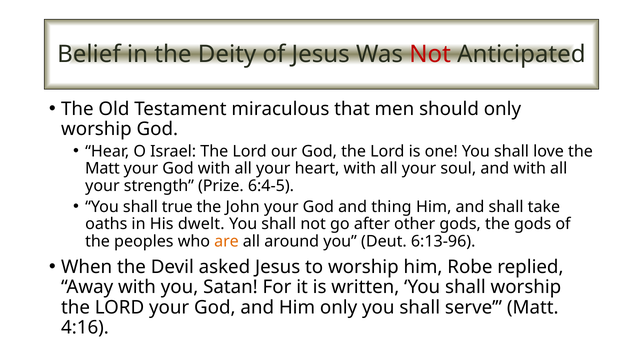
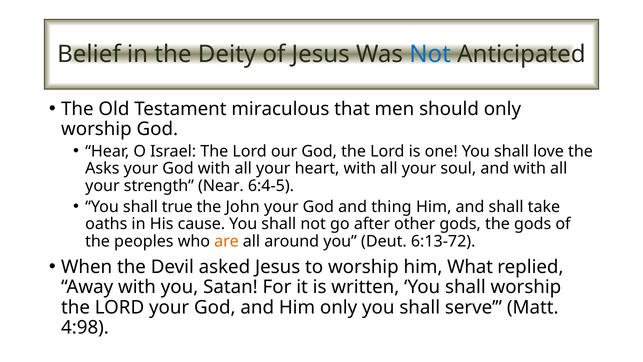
Not colour: red -> blue (430, 54)
Matt: Matt -> Asks (102, 168)
Prize: Prize -> Near (221, 186)
dwelt: dwelt -> cause (201, 224)
6:13-96: 6:13-96 -> 6:13-72 (443, 241)
Robe: Robe -> What (470, 267)
4:16: 4:16 -> 4:98 (85, 328)
